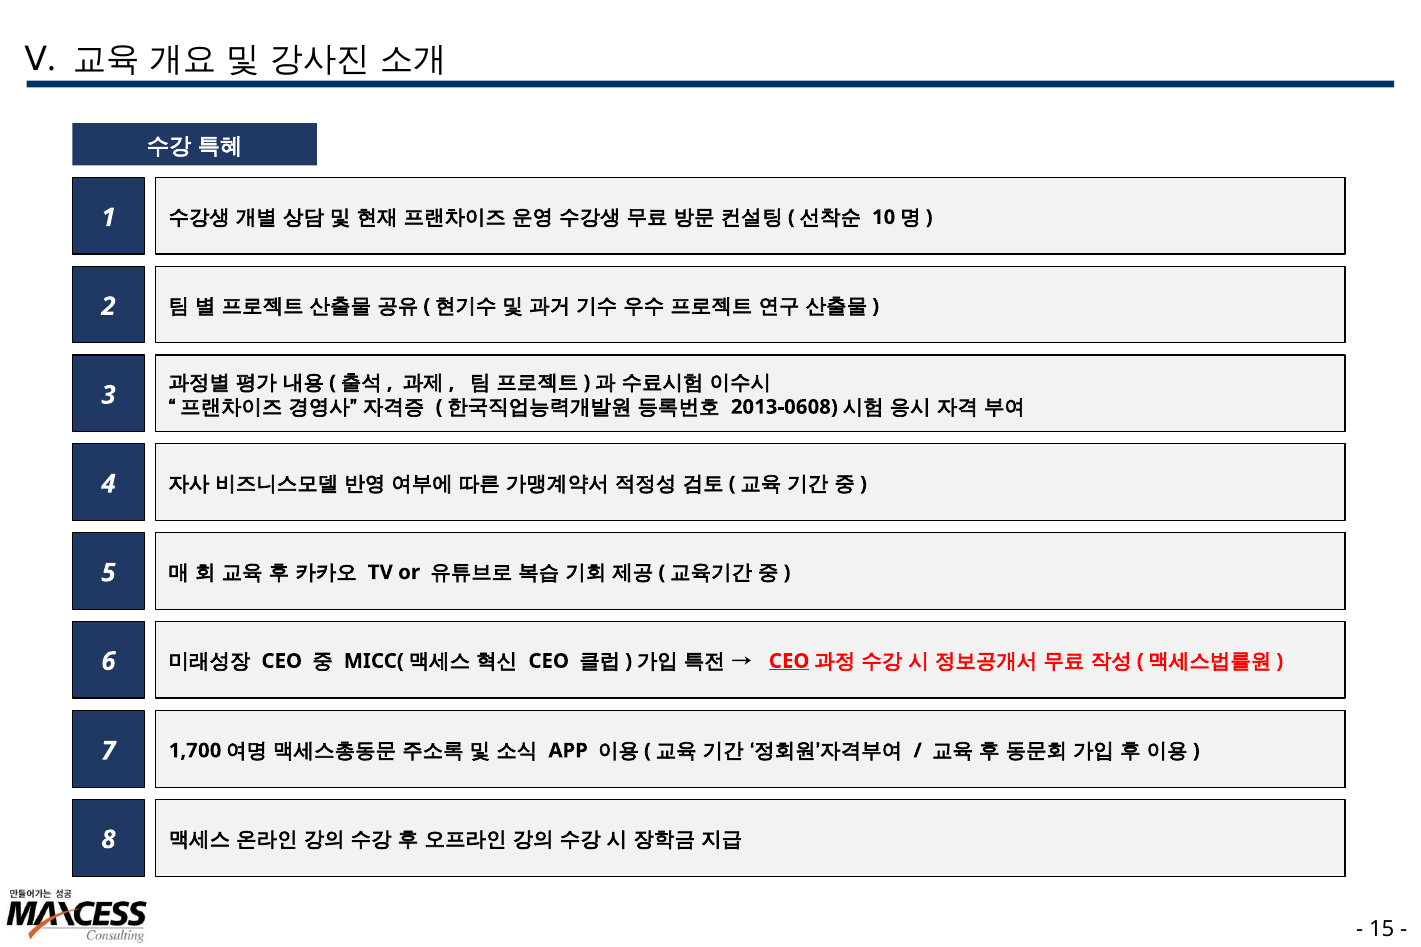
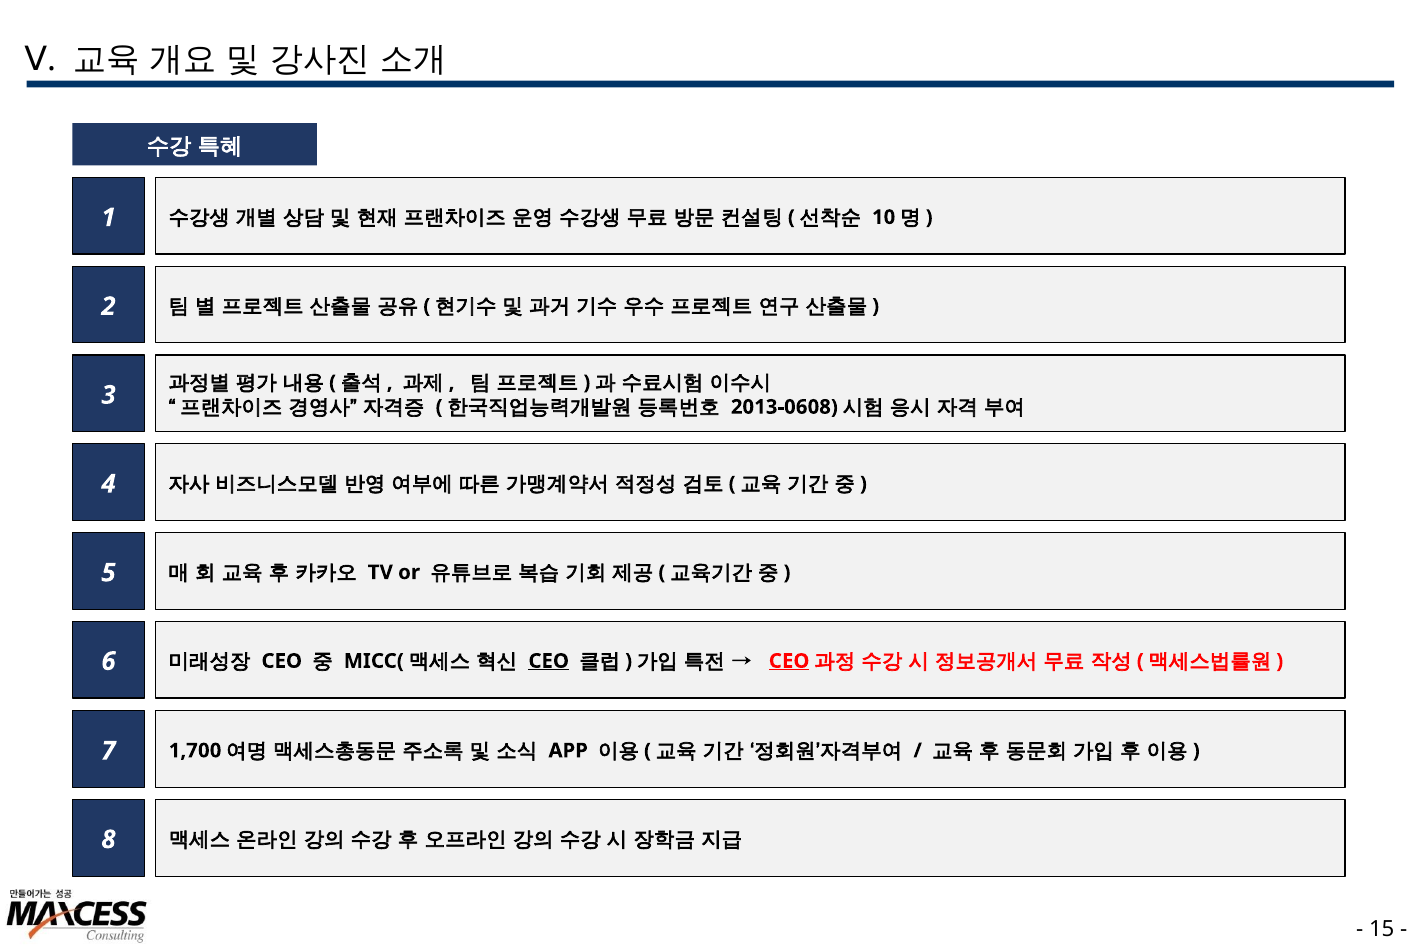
CEO underline: none -> present (549, 661)
